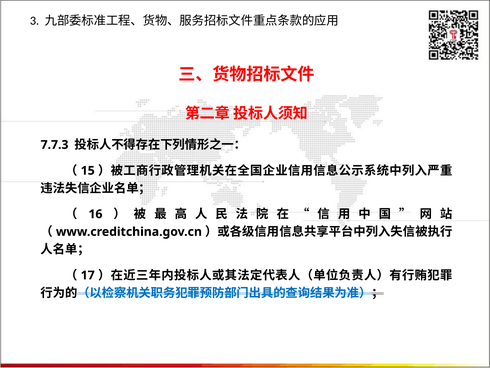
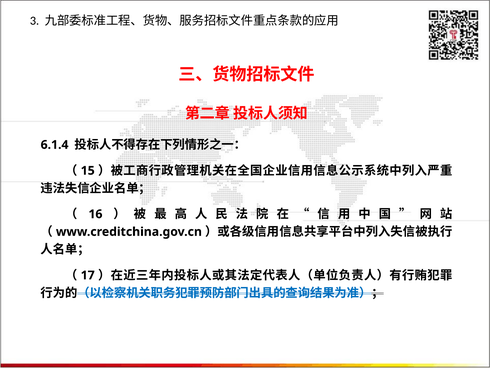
7.7.3: 7.7.3 -> 6.1.4 (55, 145)
